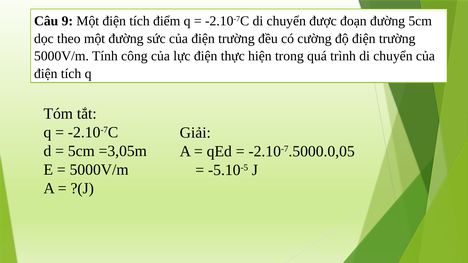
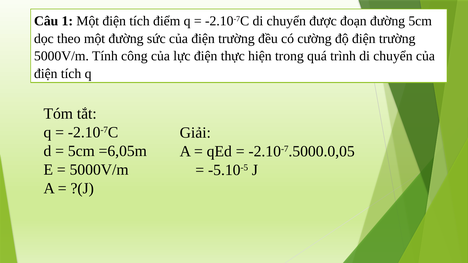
9: 9 -> 1 (67, 21)
=3,05m: =3,05m -> =6,05m (123, 151)
